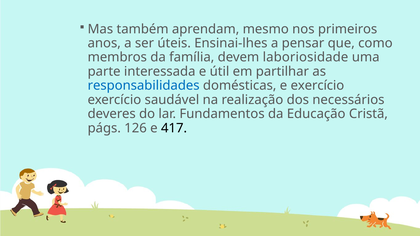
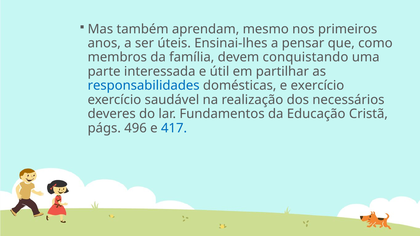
laboriosidade: laboriosidade -> conquistando (306, 57)
126: 126 -> 496 (136, 128)
417 colour: black -> blue (174, 128)
